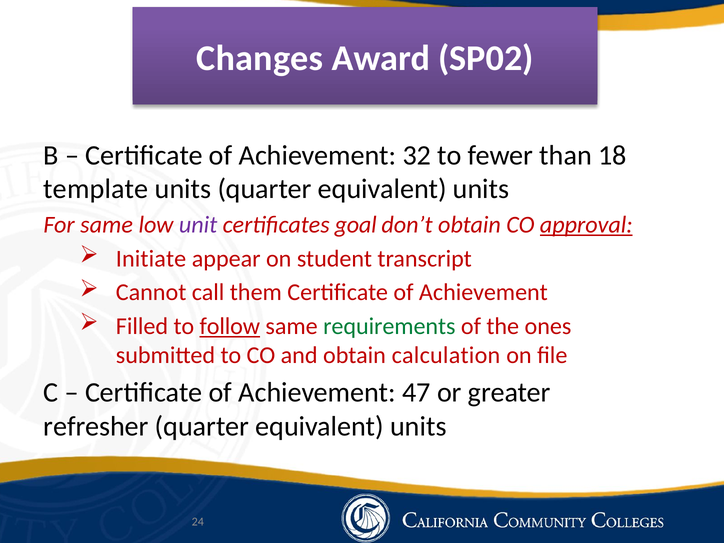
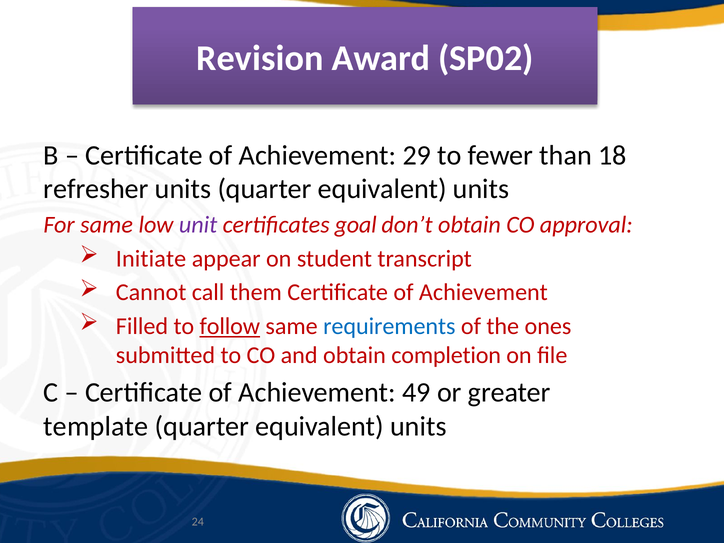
Changes: Changes -> Revision (260, 58)
32: 32 -> 29 (417, 155)
template: template -> refresher (96, 189)
approval underline: present -> none (586, 225)
requirements colour: green -> blue (389, 326)
calculation: calculation -> completion (446, 355)
47: 47 -> 49 (416, 393)
refresher: refresher -> template (96, 426)
